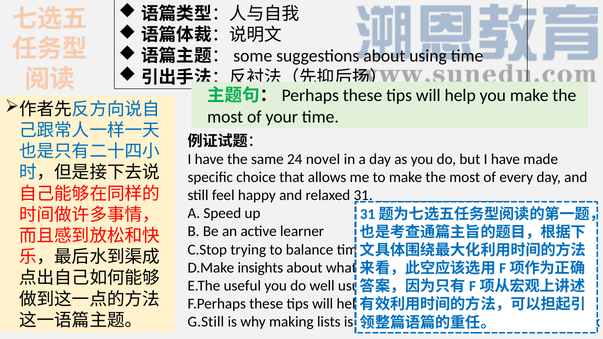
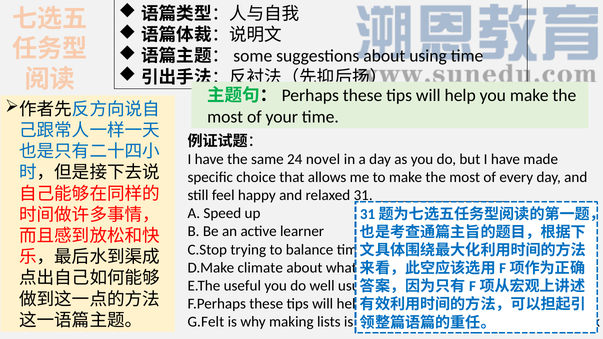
insights: insights -> climate (260, 268)
G.Still: G.Still -> G.Felt (206, 322)
